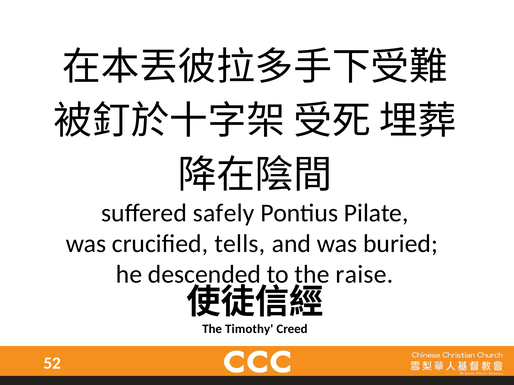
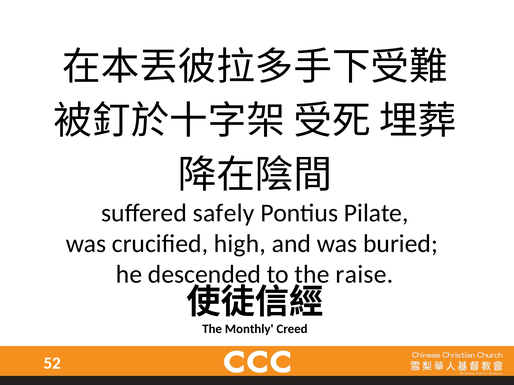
tells: tells -> high (240, 244)
Timothy: Timothy -> Monthly (249, 329)
